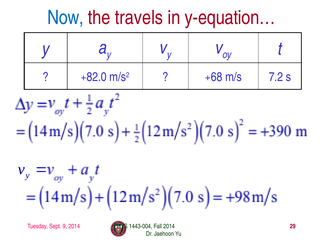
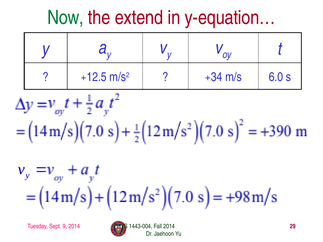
Now colour: blue -> green (65, 18)
travels: travels -> extend (139, 18)
+82.0: +82.0 -> +12.5 (94, 77)
+68: +68 -> +34 (214, 77)
7.2: 7.2 -> 6.0 (276, 77)
